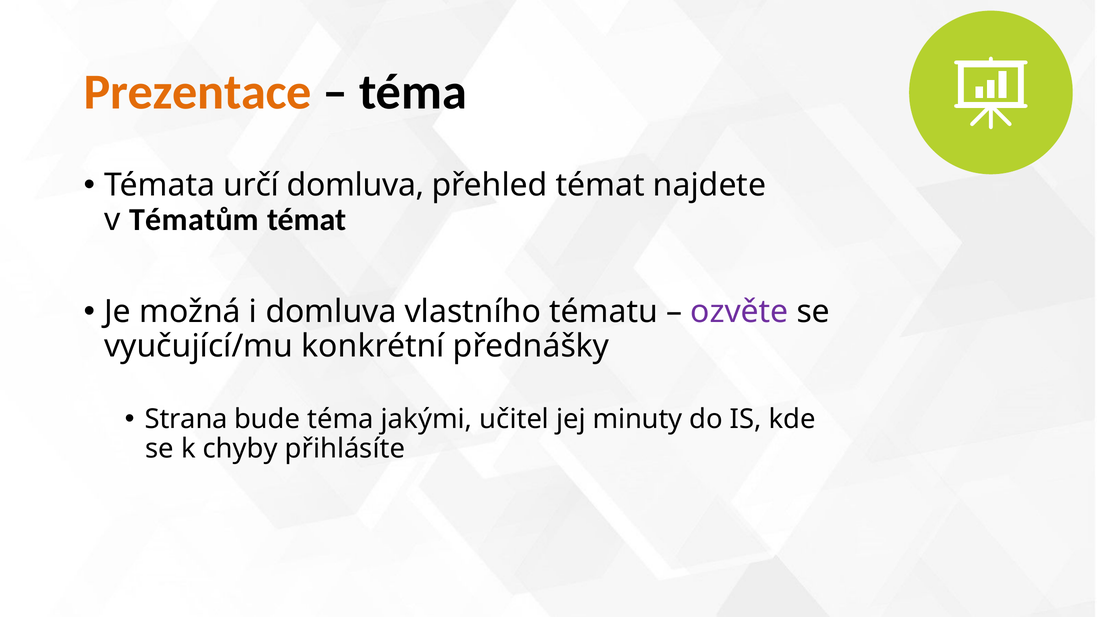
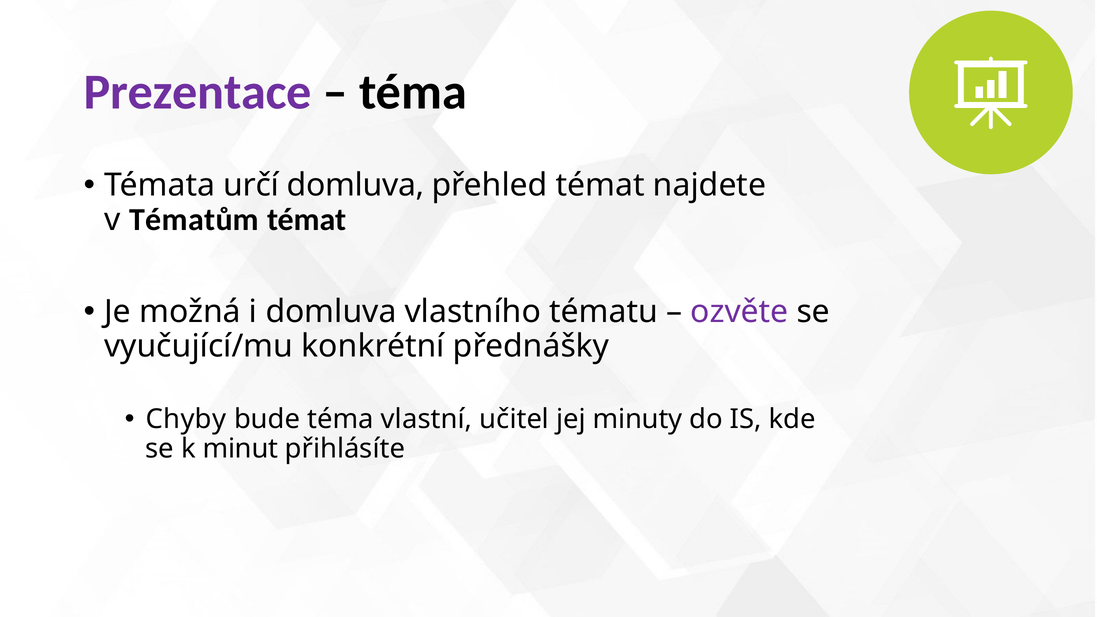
Prezentace colour: orange -> purple (198, 92)
Strana: Strana -> Chyby (186, 419)
jakými: jakými -> vlastní (427, 419)
chyby: chyby -> minut (240, 449)
